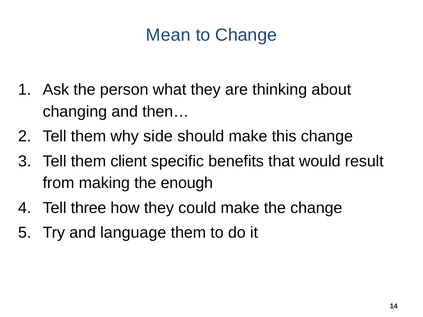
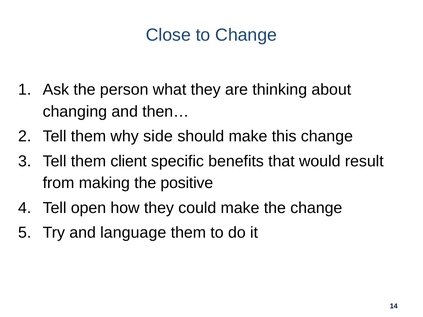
Mean: Mean -> Close (168, 35)
enough: enough -> positive (187, 183)
three: three -> open (88, 208)
